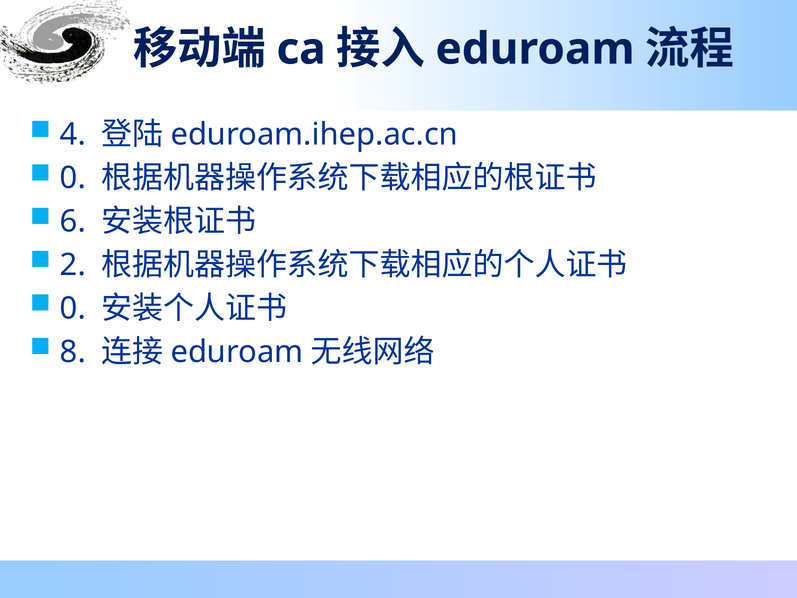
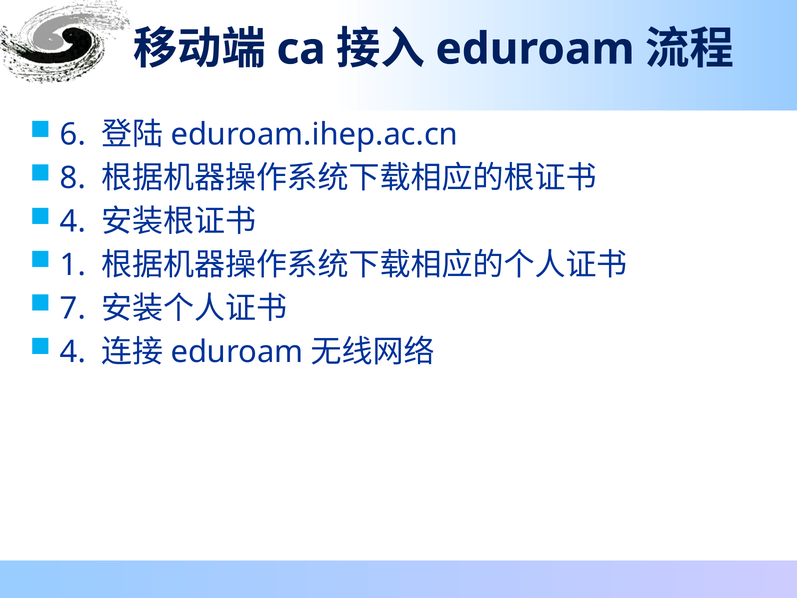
4: 4 -> 6 (73, 135)
0: 0 -> 8 (73, 178)
6: 6 -> 4 (73, 221)
2: 2 -> 1 (73, 265)
0: 0 -> 7 (73, 308)
8: 8 -> 4 (73, 352)
